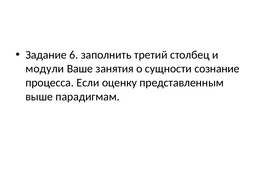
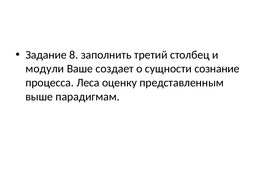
6: 6 -> 8 (74, 55)
занятия: занятия -> создает (115, 69)
Если: Если -> Леса (88, 83)
